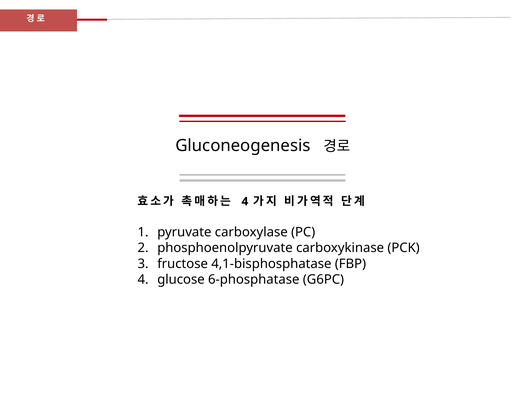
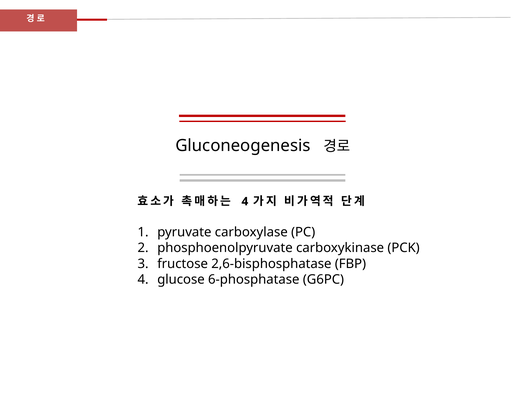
4,1-bisphosphatase: 4,1-bisphosphatase -> 2,6-bisphosphatase (271, 264)
